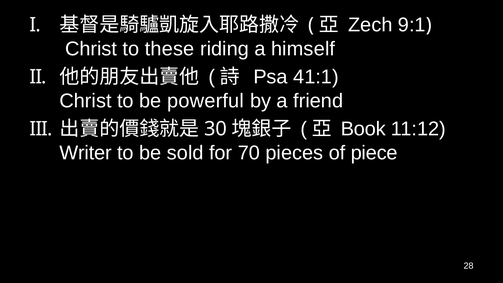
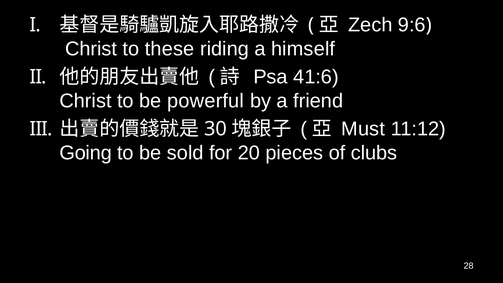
9:1: 9:1 -> 9:6 (412, 25)
41:1: 41:1 -> 41:6 (316, 77)
Book: Book -> Must (363, 129)
Writer: Writer -> Going (86, 153)
70: 70 -> 20 (249, 153)
piece: piece -> clubs (374, 153)
